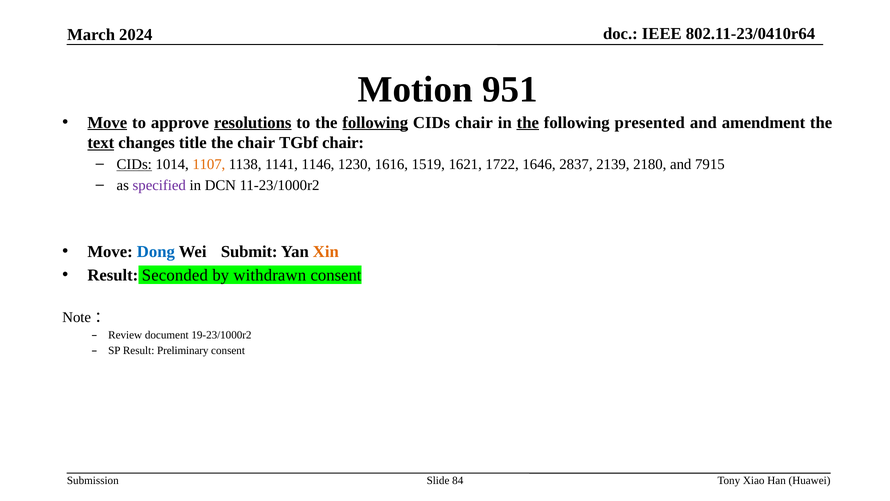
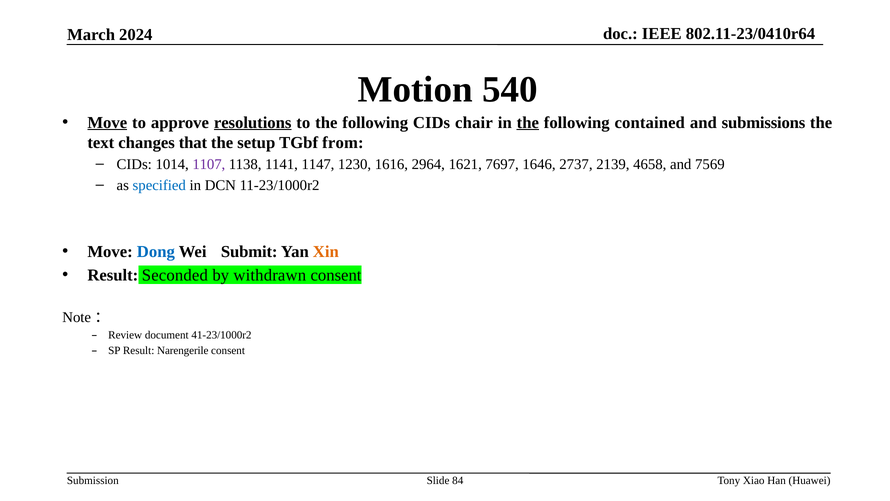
951: 951 -> 540 (510, 89)
following underline: present -> none (375, 122)
presented: presented -> contained (650, 122)
amendment: amendment -> submissions (764, 122)
text underline: present -> none (101, 142)
title: title -> that (193, 142)
the chair: chair -> setup (256, 142)
TGbf chair: chair -> from (343, 142)
CIDs underline: present -> none (134, 164)
1107 colour: orange -> purple (209, 164)
1146: 1146 -> 1147 (318, 164)
1519: 1519 -> 2964 (428, 164)
1722: 1722 -> 7697 (502, 164)
2837: 2837 -> 2737 (576, 164)
2180: 2180 -> 4658 (650, 164)
7915: 7915 -> 7569 (710, 164)
specified colour: purple -> blue (159, 185)
19-23/1000r2: 19-23/1000r2 -> 41-23/1000r2 (221, 335)
Preliminary: Preliminary -> Narengerile (183, 350)
